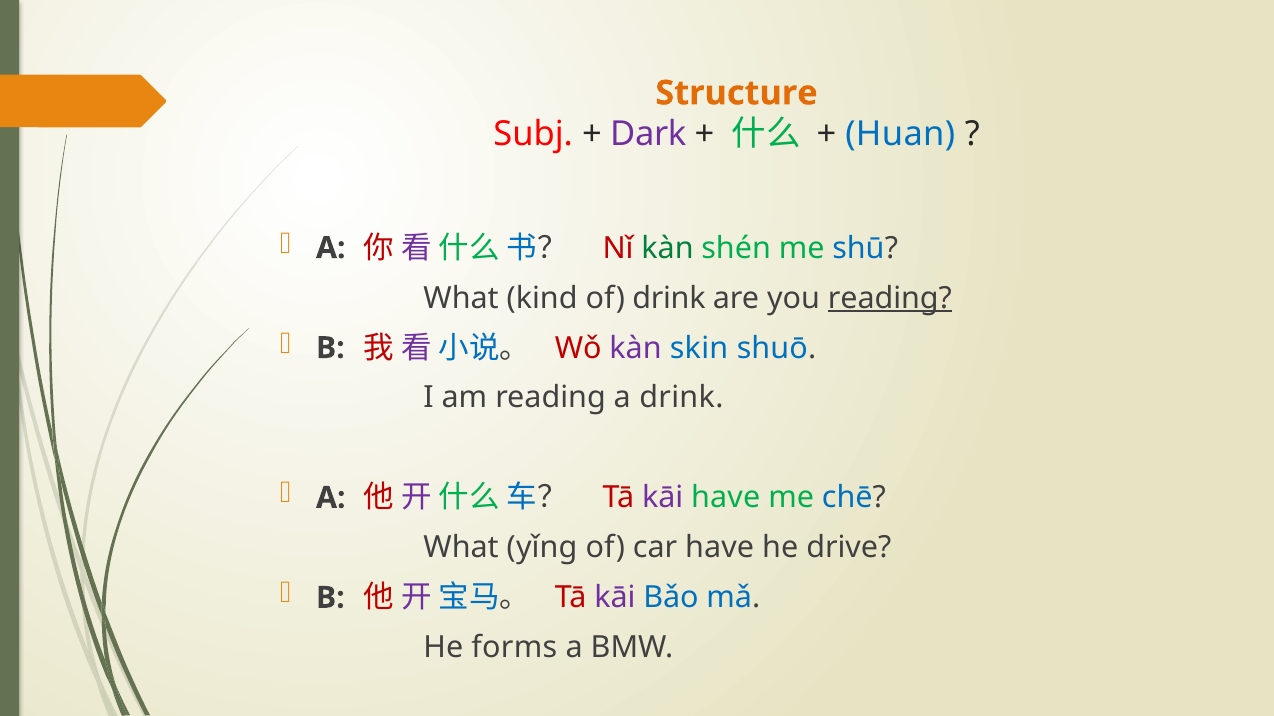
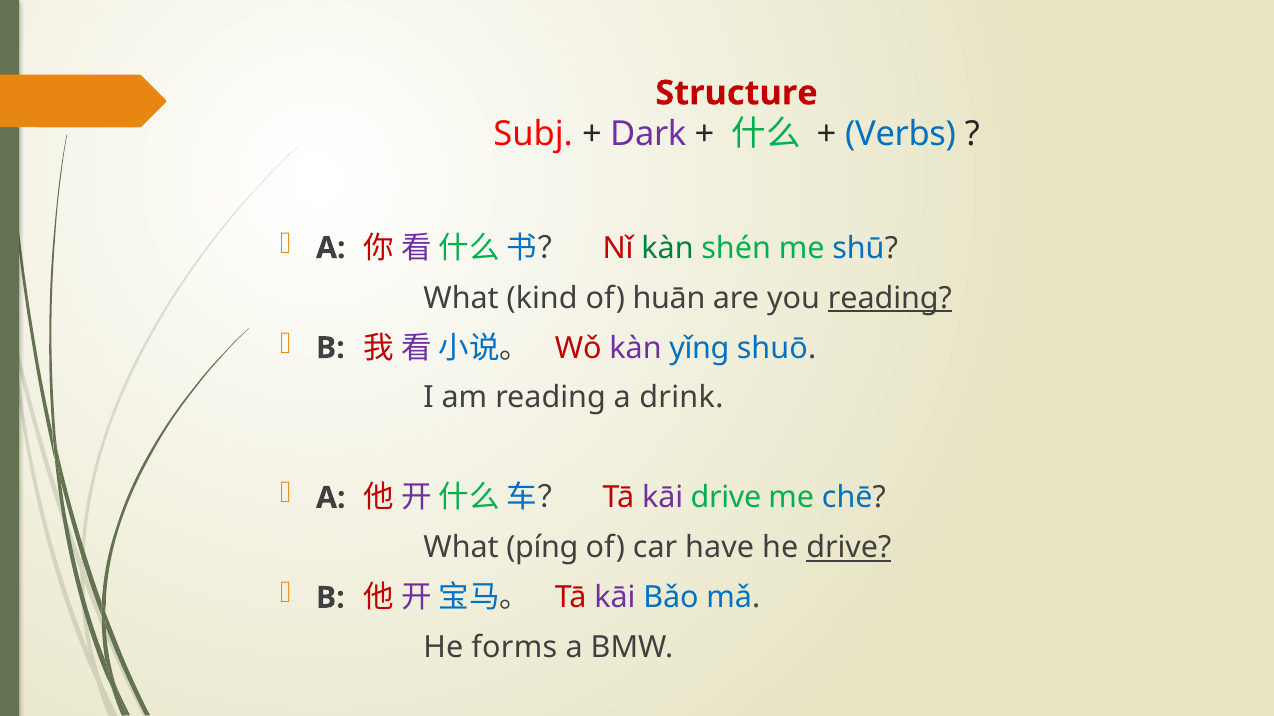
Structure colour: orange -> red (736, 93)
Huan: Huan -> Verbs (901, 134)
of drink: drink -> huān (669, 298)
skin: skin -> yǐng (699, 348)
kāi have: have -> drive (726, 498)
yǐng: yǐng -> píng (542, 548)
drive underline: none -> present (849, 548)
